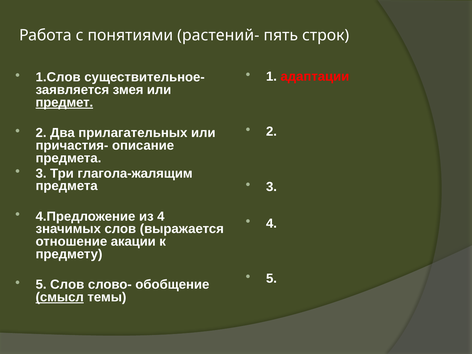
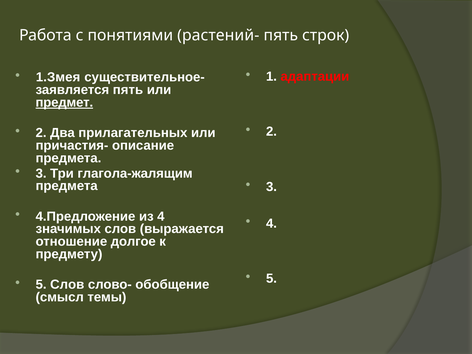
1.Слов: 1.Слов -> 1.Змея (58, 77)
заявляется змея: змея -> пять (128, 90)
акации: акации -> долгое (133, 242)
смысл underline: present -> none (60, 297)
